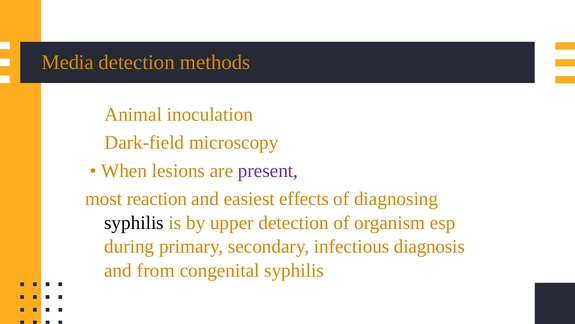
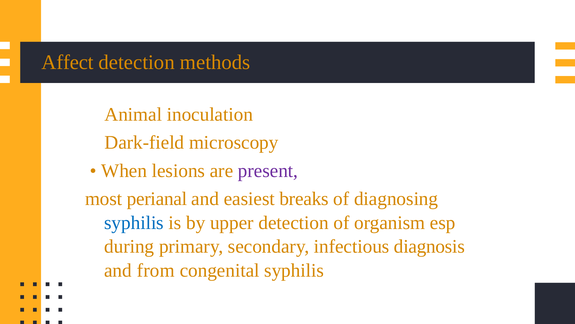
Media: Media -> Affect (68, 62)
reaction: reaction -> perianal (157, 199)
effects: effects -> breaks (304, 199)
syphilis colour: black -> blue (134, 222)
